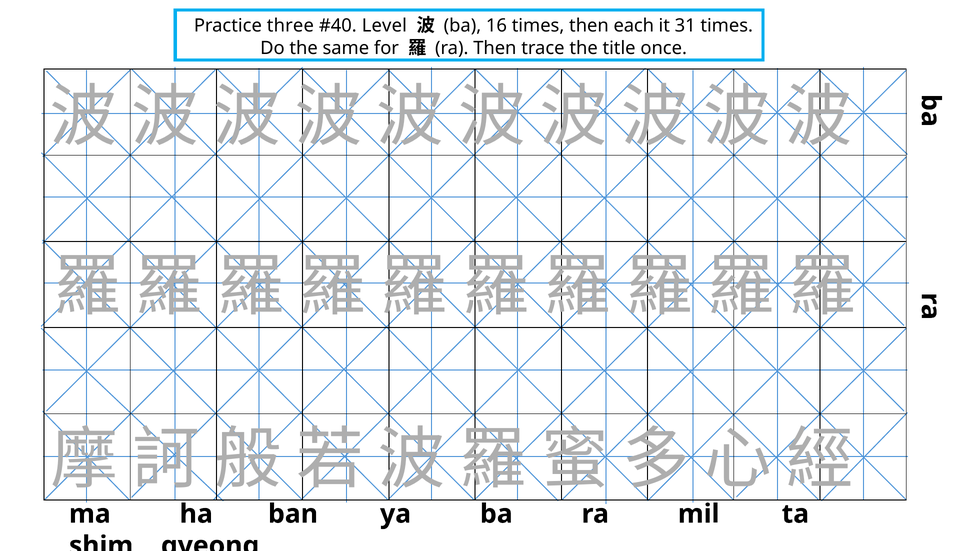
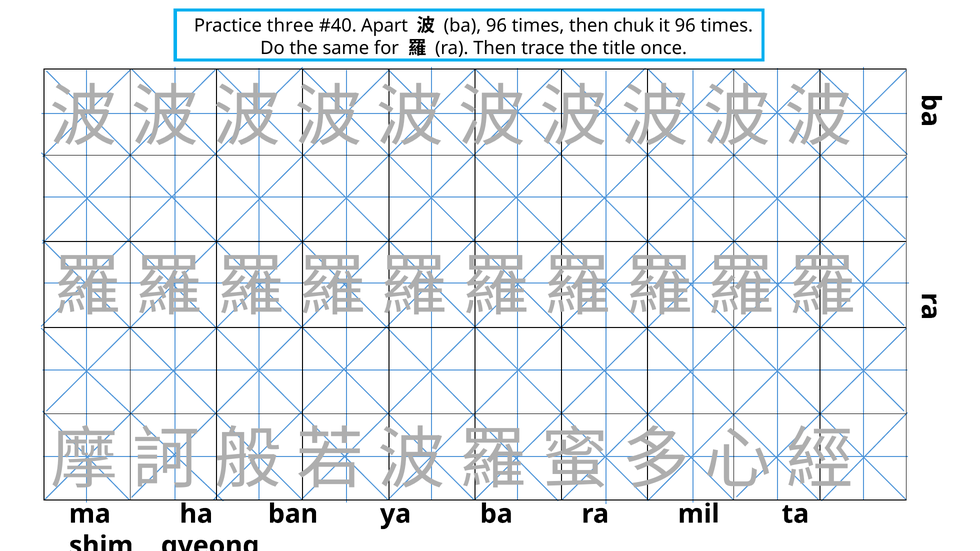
Level: Level -> Apart (385, 26)
ba 16: 16 -> 96 (496, 26)
each: each -> chuk (634, 26)
it 31: 31 -> 96 (685, 26)
